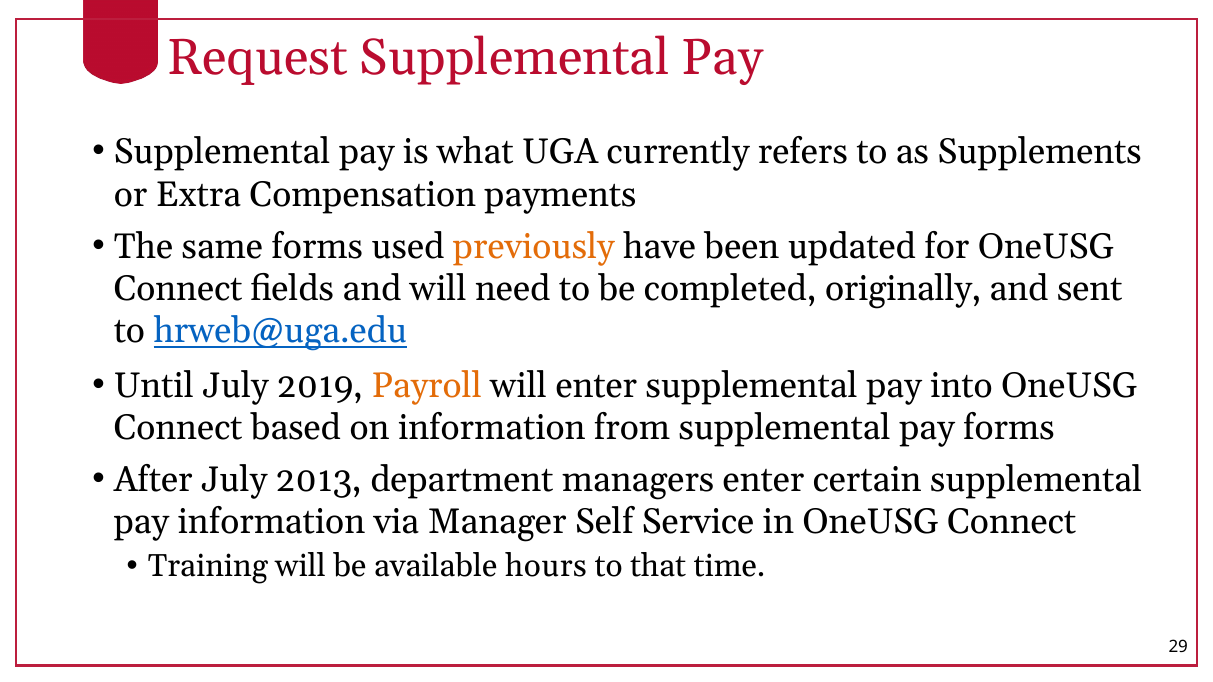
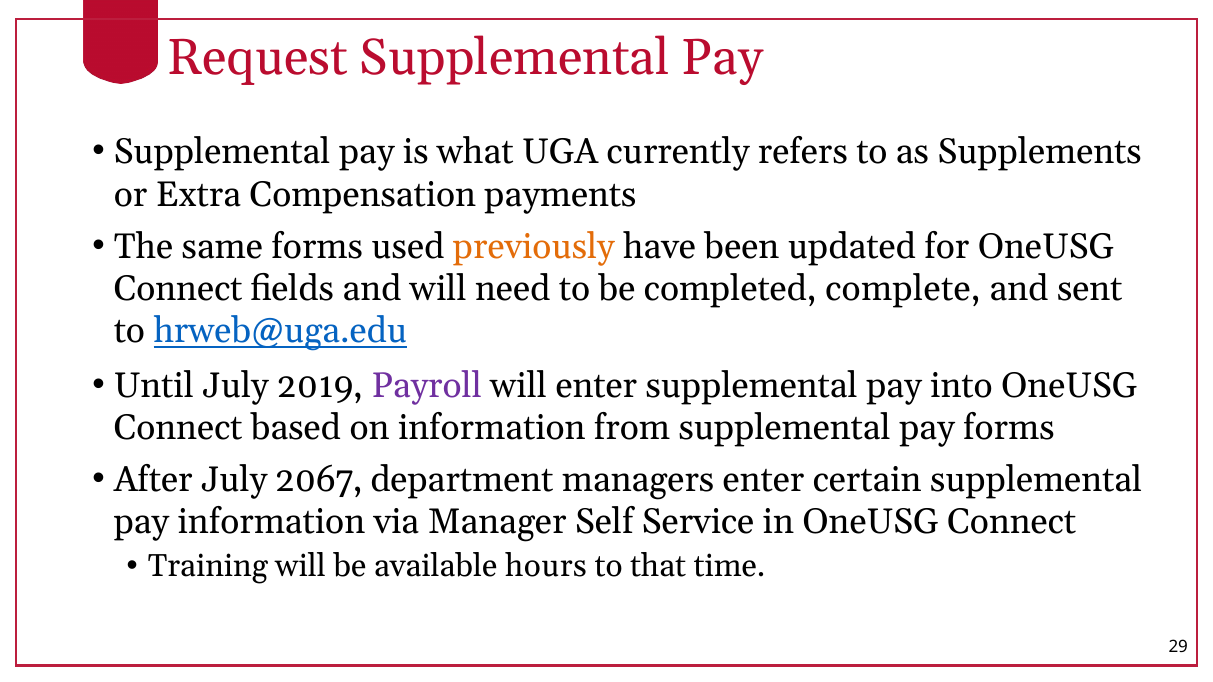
originally: originally -> complete (903, 289)
Payroll colour: orange -> purple (427, 386)
2013: 2013 -> 2067 (319, 480)
